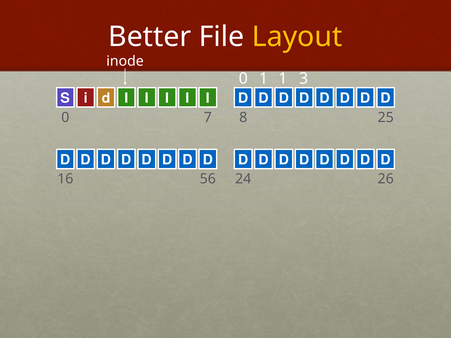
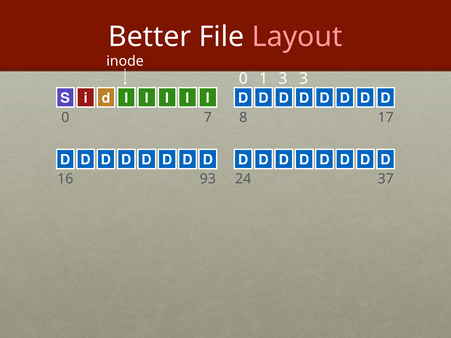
Layout colour: yellow -> pink (297, 37)
1 1: 1 -> 3 (283, 79)
25: 25 -> 17 (386, 117)
56: 56 -> 93 (208, 179)
26: 26 -> 37 (386, 179)
